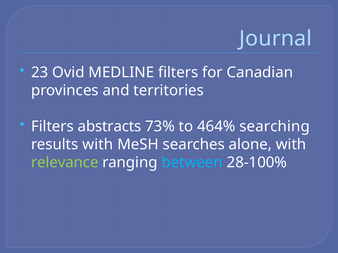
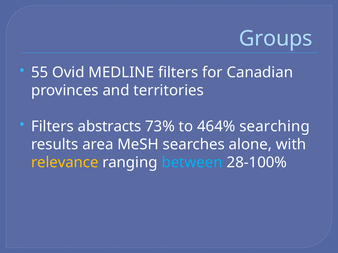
Journal: Journal -> Groups (276, 38)
23: 23 -> 55 (40, 73)
results with: with -> area (98, 145)
relevance colour: light green -> yellow (65, 163)
